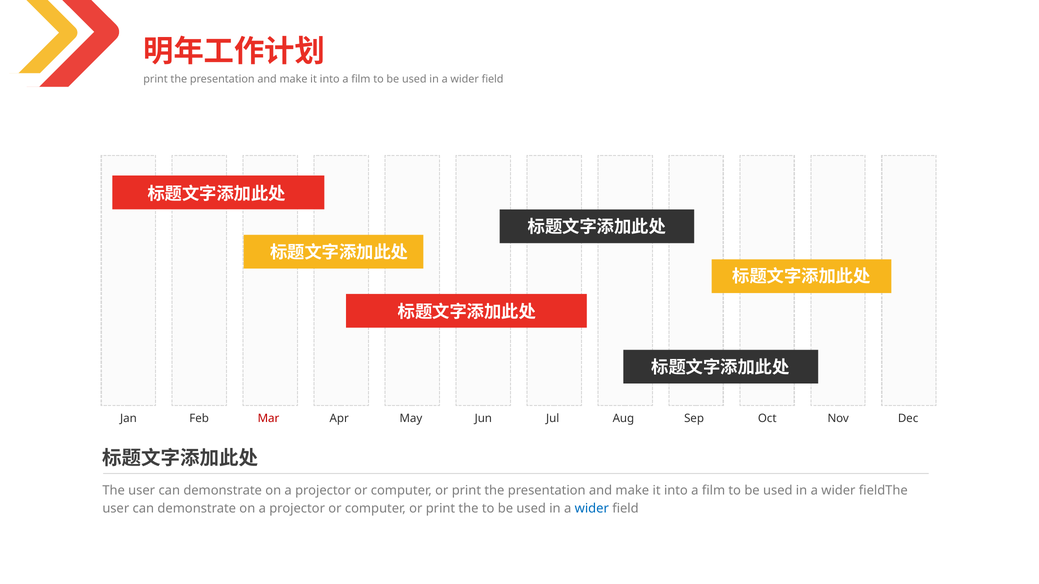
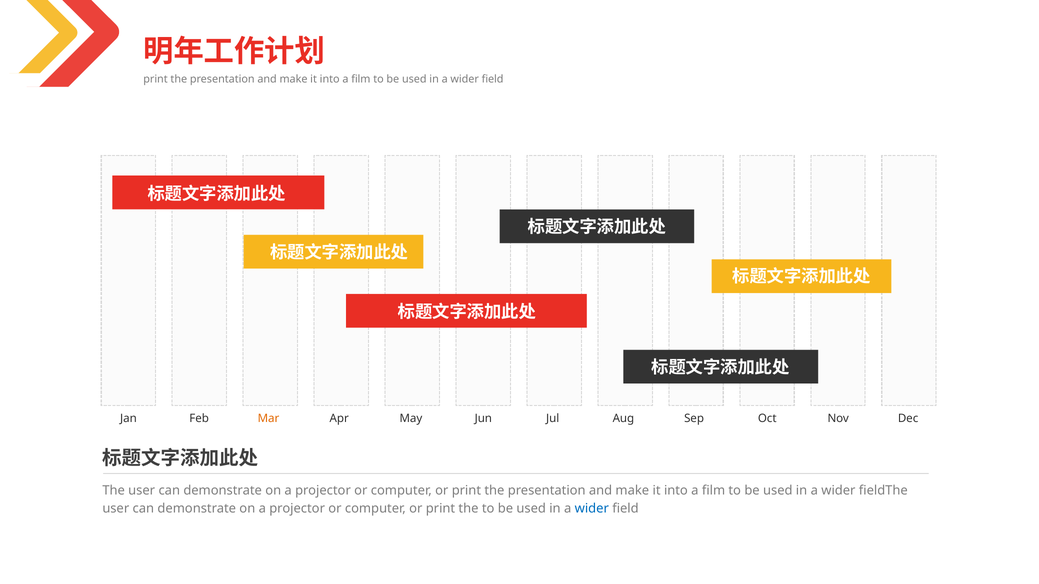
Mar colour: red -> orange (268, 419)
